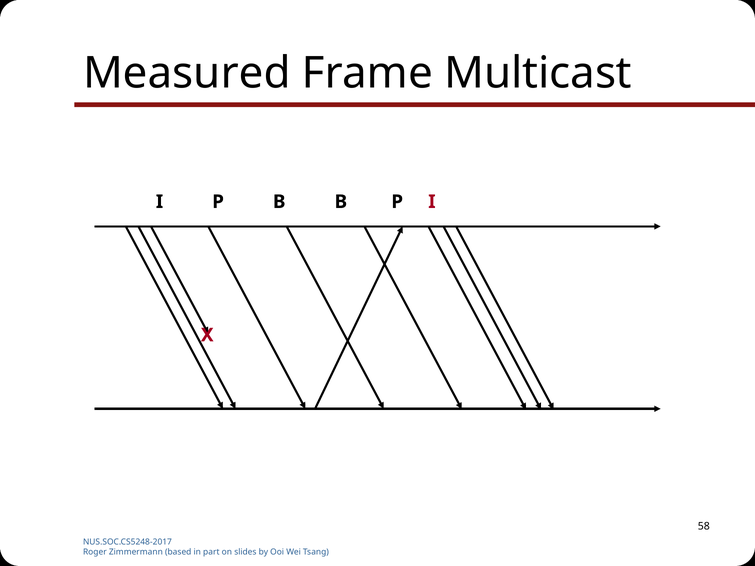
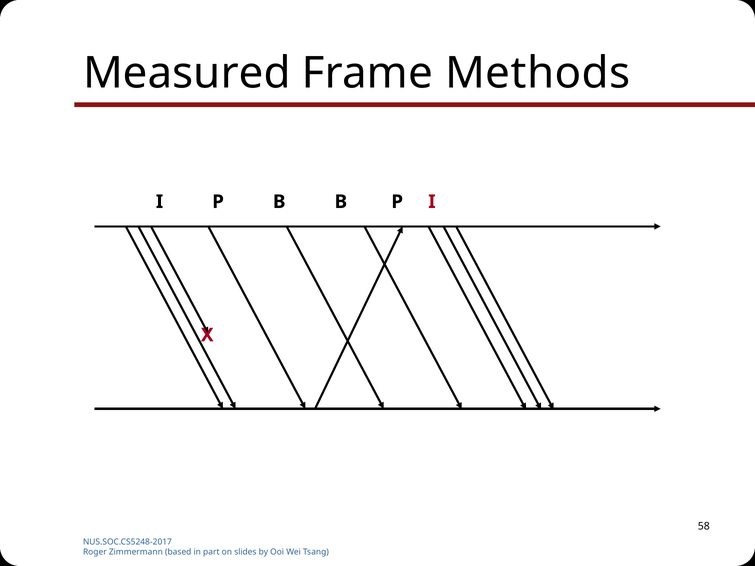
Multicast: Multicast -> Methods (538, 73)
